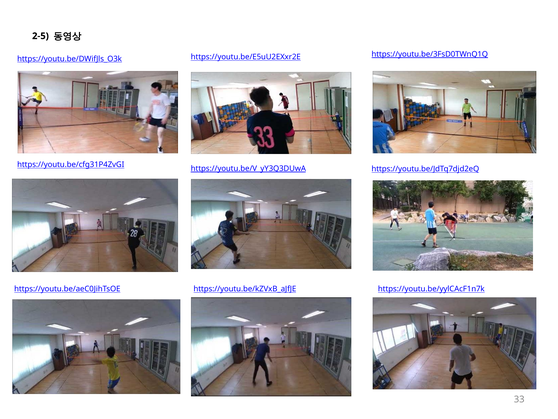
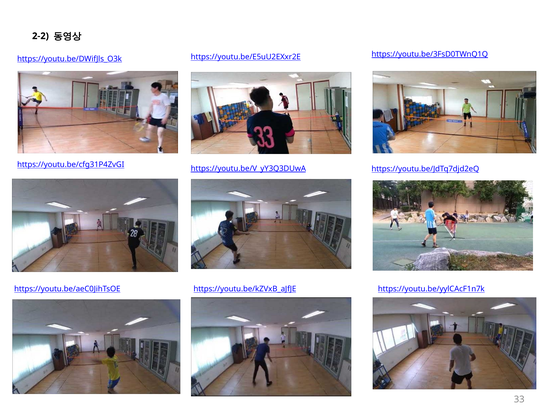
2-5: 2-5 -> 2-2 (40, 36)
